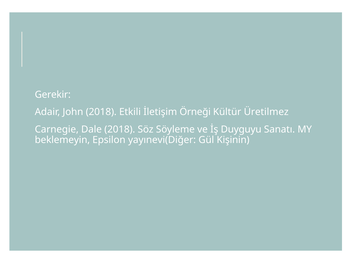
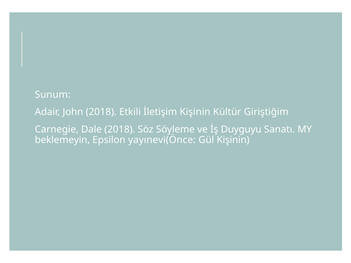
Gerekir: Gerekir -> Sunum (53, 95)
İletişim Örneği: Örneği -> Kişinin (195, 112)
Üretilmez: Üretilmez -> Giriştiğim (266, 112)
yayınevi(Diğer: yayınevi(Diğer -> yayınevi(Önce (162, 140)
